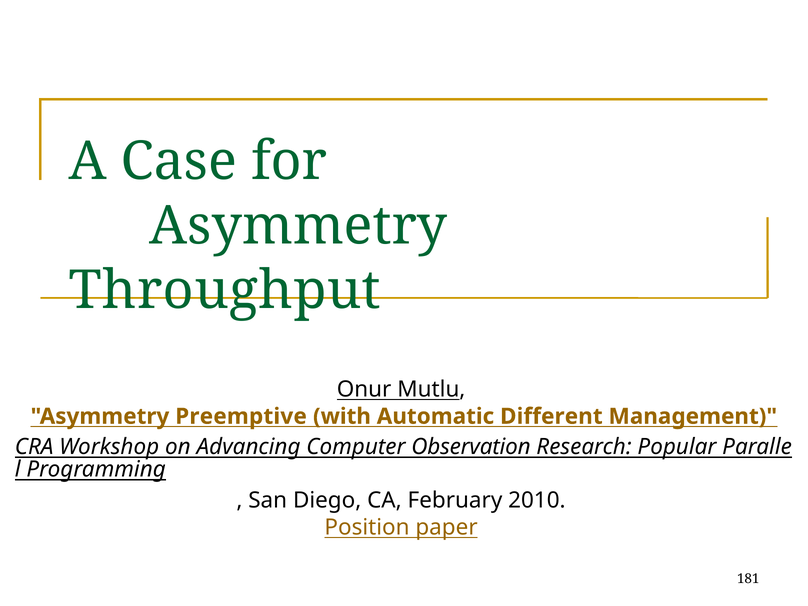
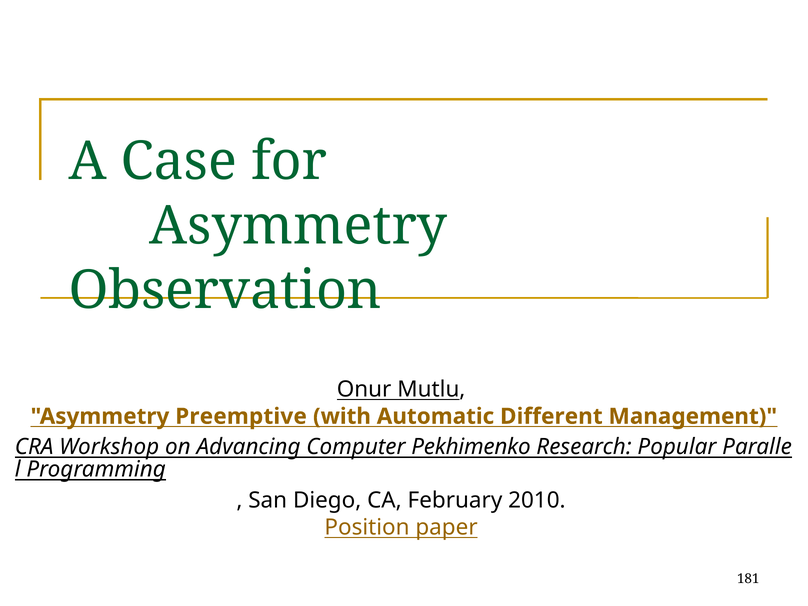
Throughput: Throughput -> Observation (225, 291)
Observation: Observation -> Pekhimenko (471, 447)
